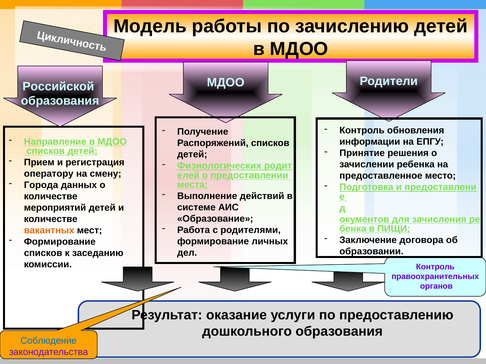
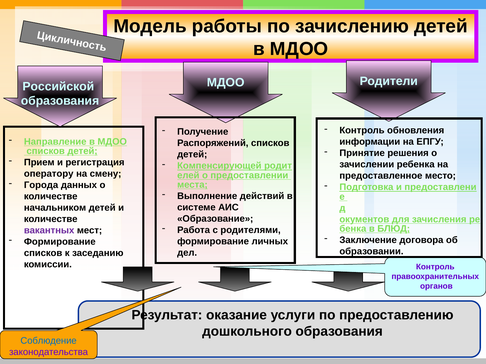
Физиологических: Физиологических -> Компенсирующей (219, 166)
мероприятий: мероприятий -> начальником (55, 208)
ПИЩИ: ПИЩИ -> БЛЮД (394, 229)
вакантных colour: orange -> purple (49, 231)
